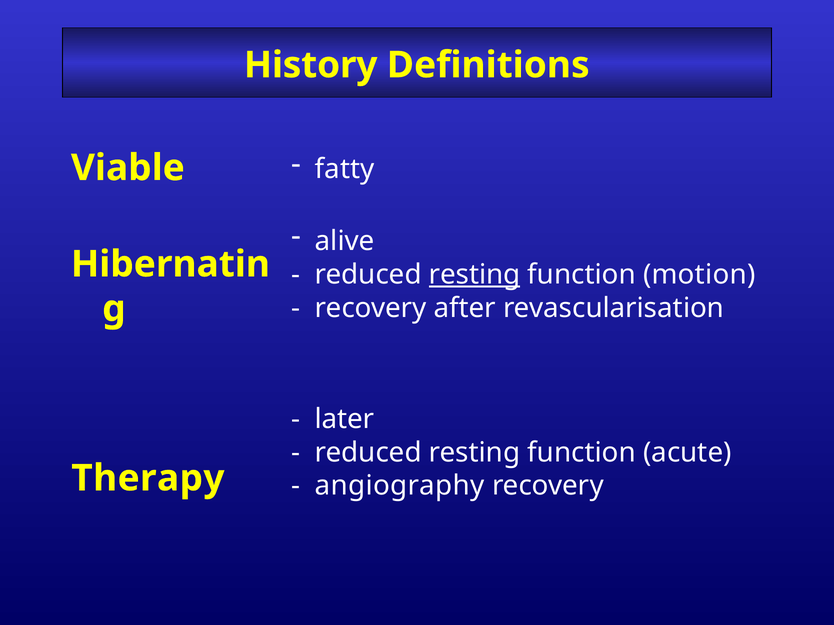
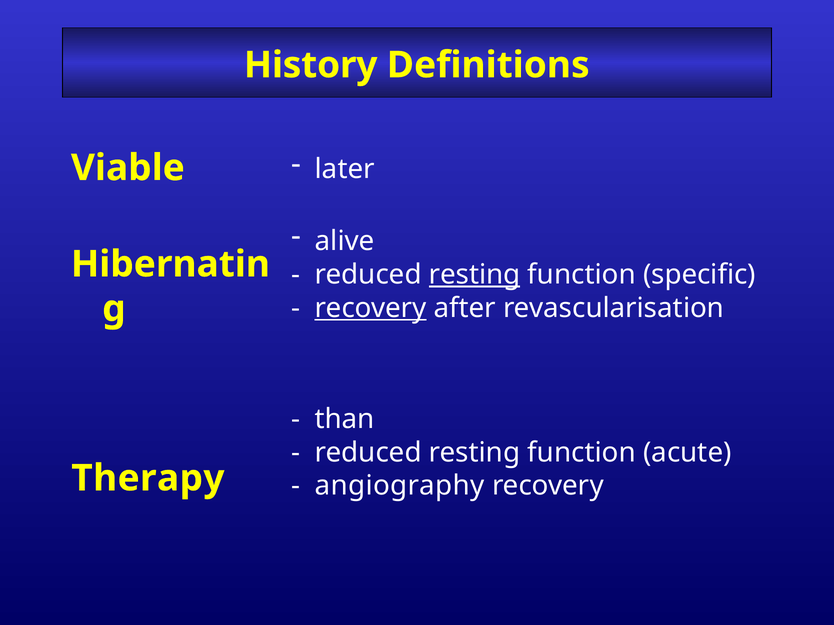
fatty: fatty -> later (345, 169)
motion: motion -> specific (699, 275)
recovery underline: none -> present (371, 308)
later: later -> than (345, 419)
